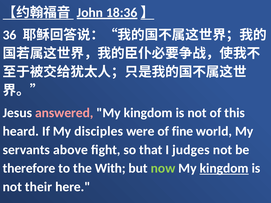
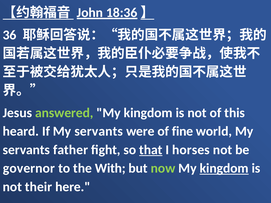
answered colour: pink -> light green (64, 113)
If My disciples: disciples -> servants (99, 131)
above: above -> father (71, 150)
that underline: none -> present (151, 150)
judges: judges -> horses (191, 150)
therefore: therefore -> governor (29, 168)
